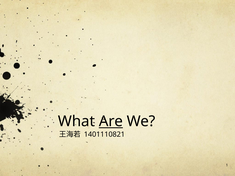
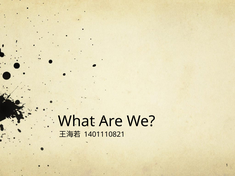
Are underline: present -> none (111, 122)
